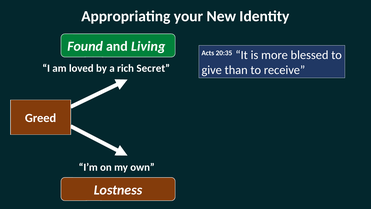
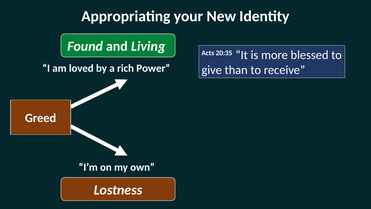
Secret: Secret -> Power (153, 68)
